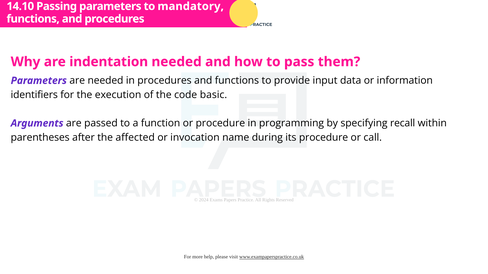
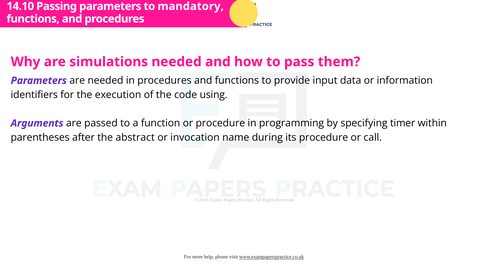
indentation: indentation -> simulations (109, 62)
basic: basic -> using (214, 95)
recall: recall -> timer (403, 123)
affected: affected -> abstract (135, 138)
